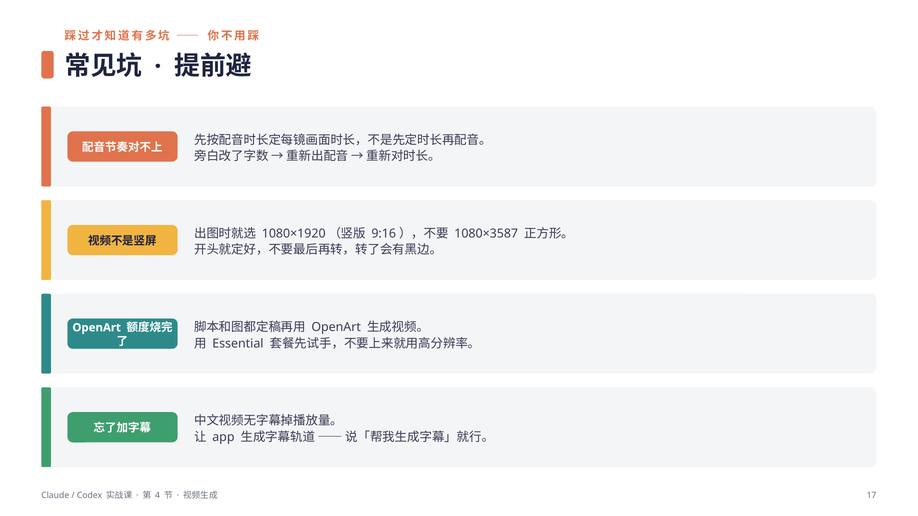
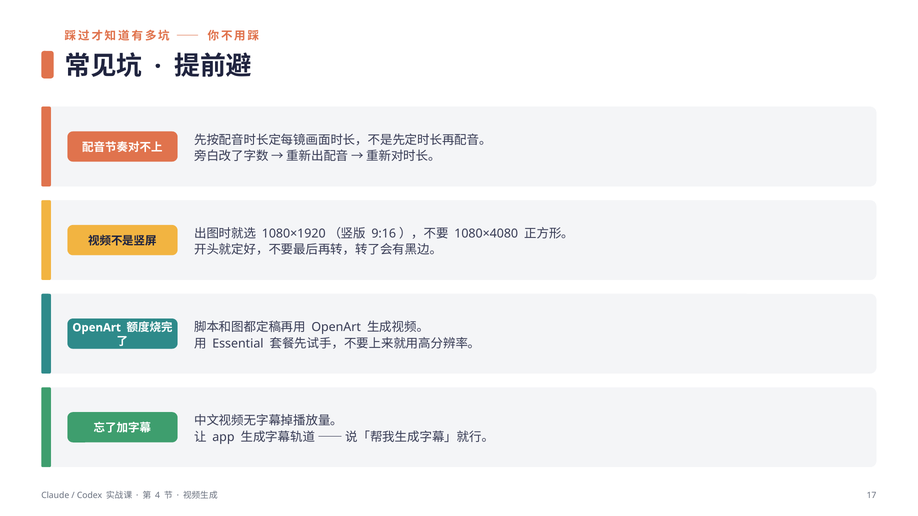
1080×3587: 1080×3587 -> 1080×4080 (486, 234)
